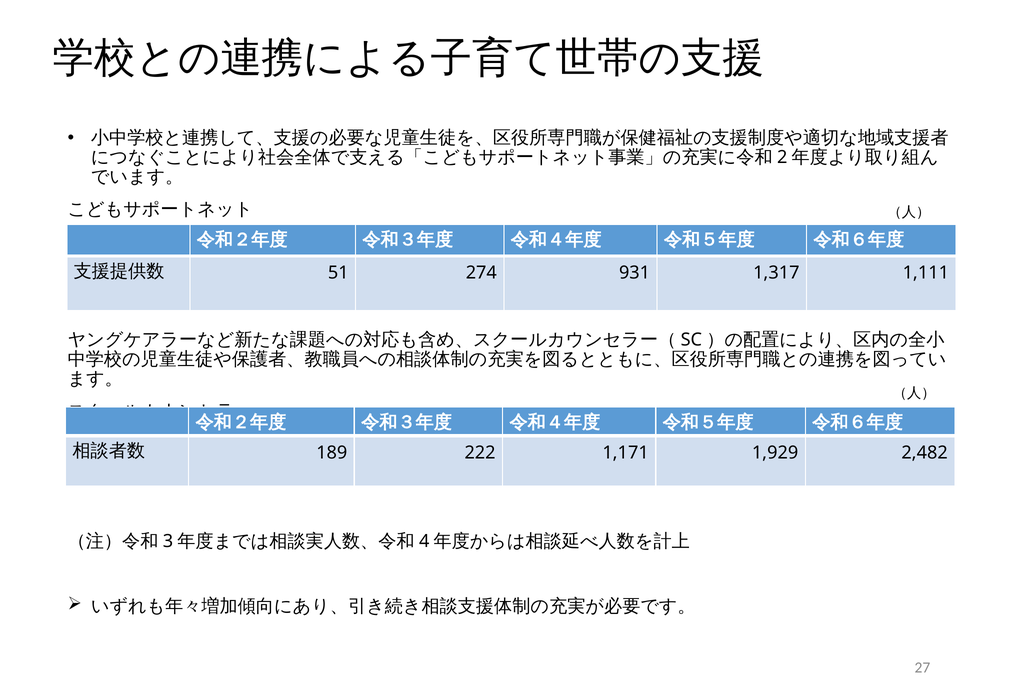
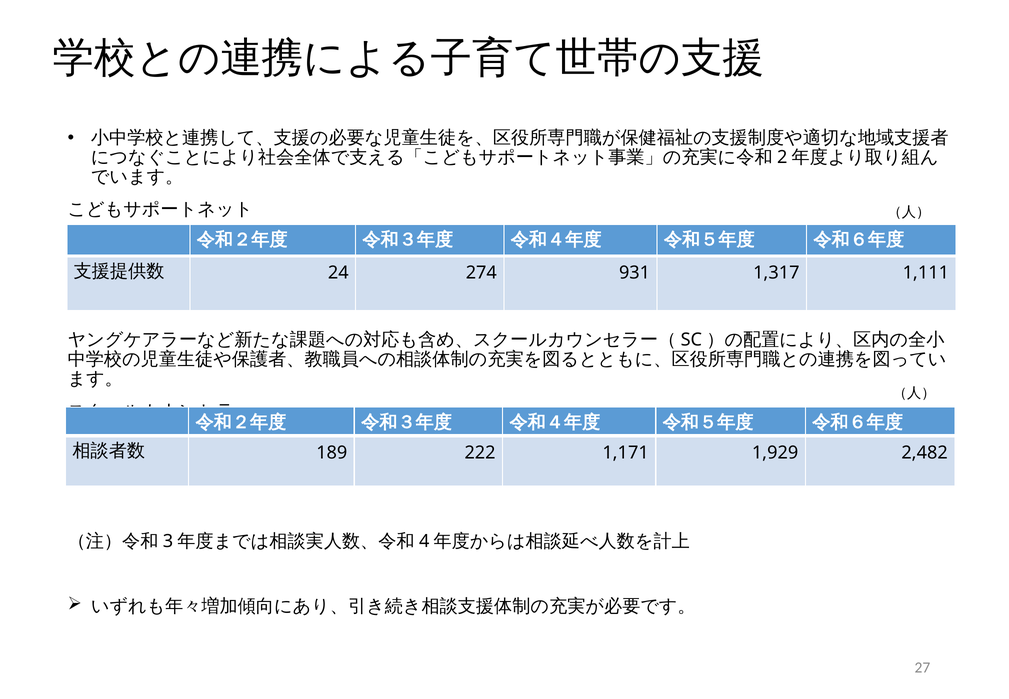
51: 51 -> 24 (338, 273)
